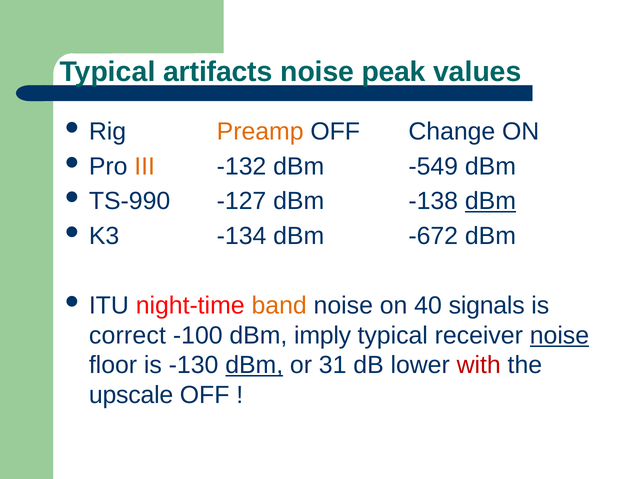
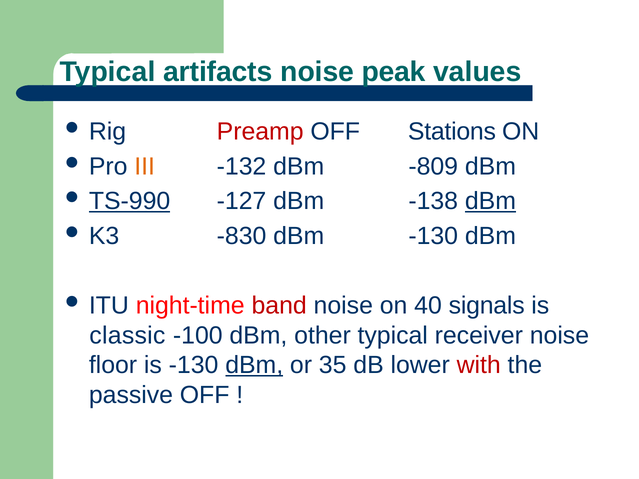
Preamp colour: orange -> red (260, 132)
Change: Change -> Stations (452, 132)
-549: -549 -> -809 (433, 166)
TS-990 underline: none -> present (130, 201)
-134: -134 -> -830 (242, 236)
dBm -672: -672 -> -130 (433, 236)
band colour: orange -> red (279, 306)
correct: correct -> classic (127, 336)
imply: imply -> other (322, 336)
noise underline: present -> none (559, 336)
31: 31 -> 35 (333, 365)
upscale: upscale -> passive (131, 395)
